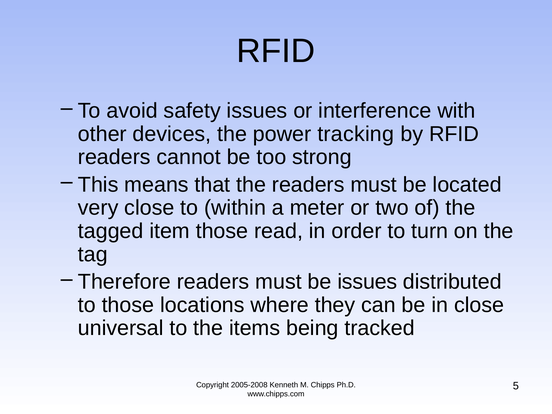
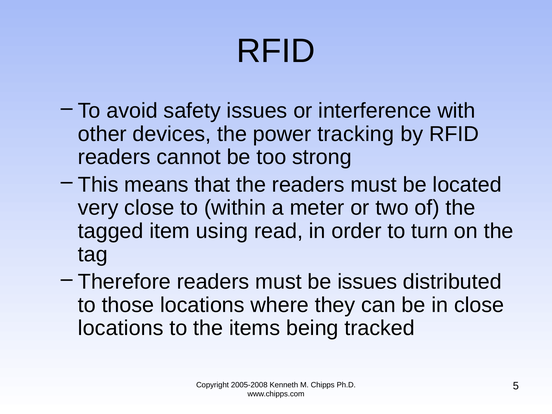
item those: those -> using (222, 231)
universal: universal -> locations (121, 328)
